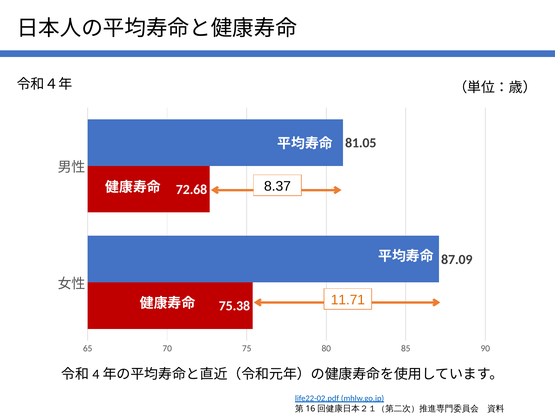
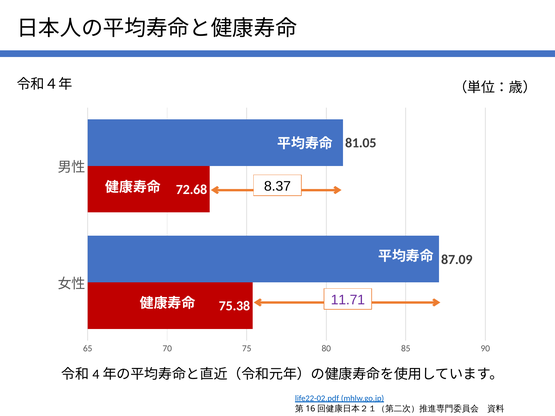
11.71 colour: orange -> purple (348, 300)
